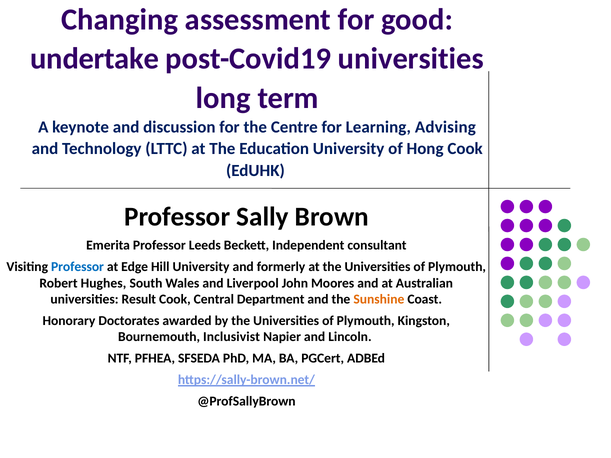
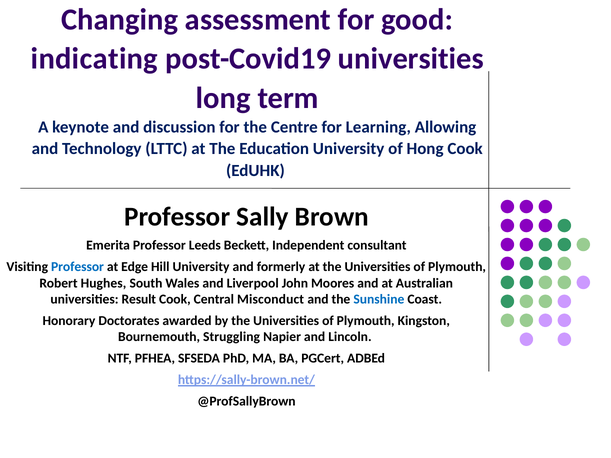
undertake: undertake -> indicating (94, 59)
Advising: Advising -> Allowing (446, 127)
Department: Department -> Misconduct (271, 300)
Sunshine colour: orange -> blue (379, 300)
Inclusivist: Inclusivist -> Struggling (232, 337)
